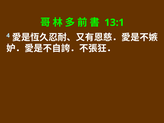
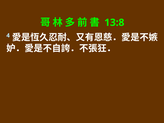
13:1: 13:1 -> 13:8 (114, 23)
